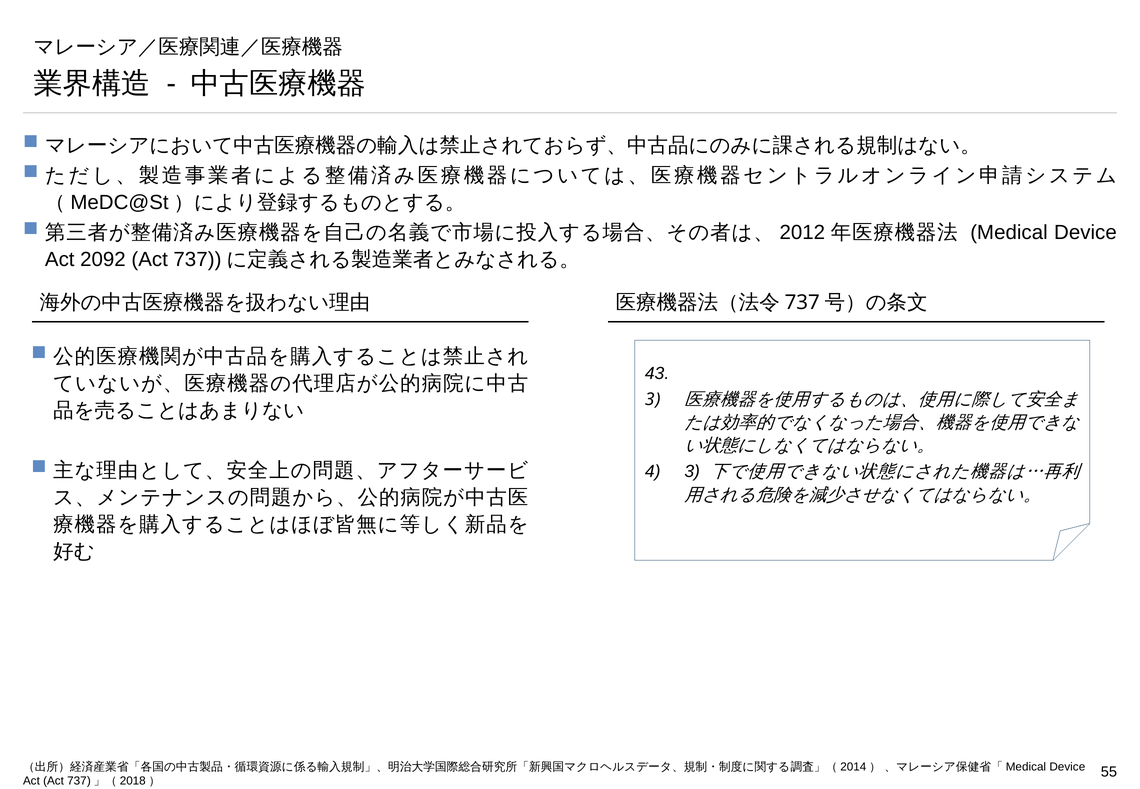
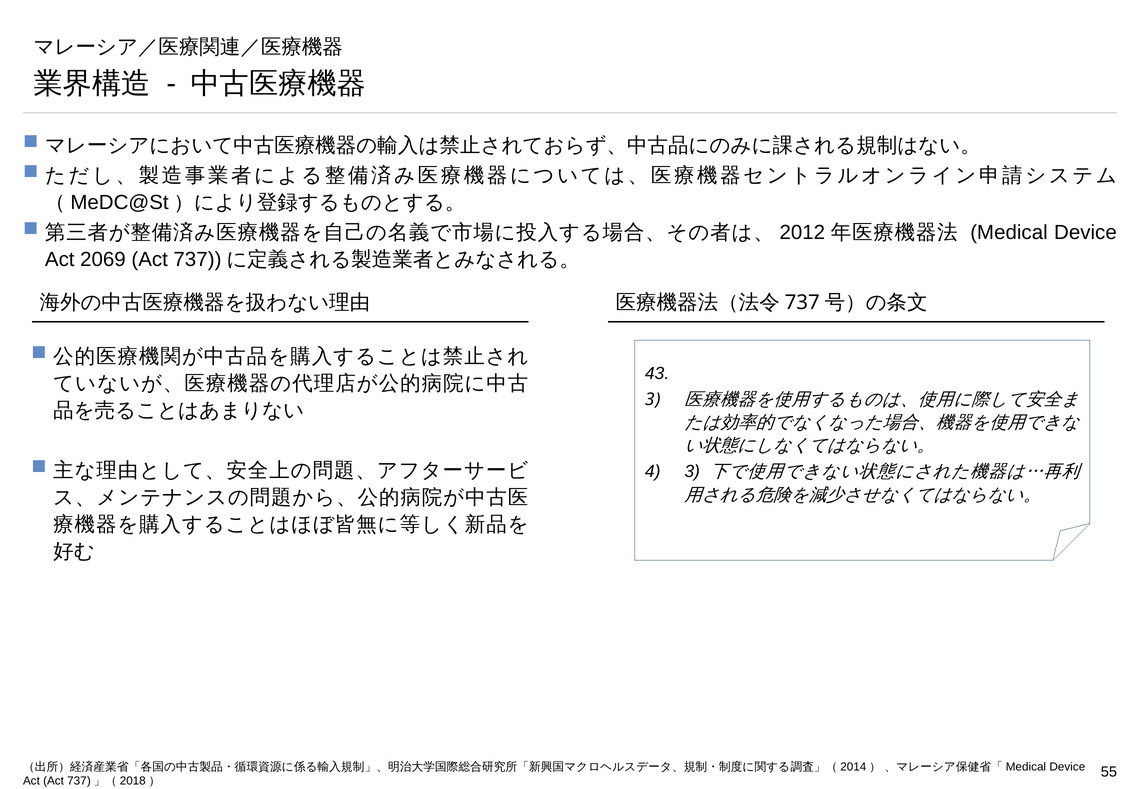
2092: 2092 -> 2069 (103, 259)
